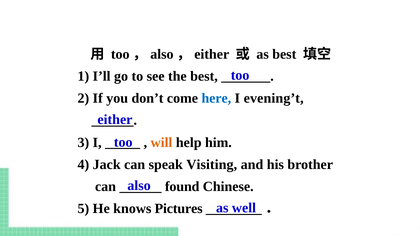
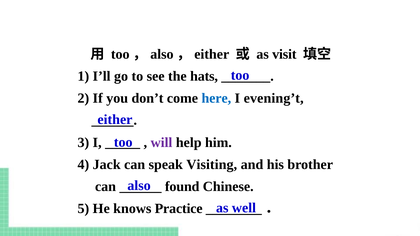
as best: best -> visit (284, 54)
the best: best -> hats (204, 76)
will colour: orange -> purple (161, 143)
Pictures: Pictures -> Practice (179, 209)
